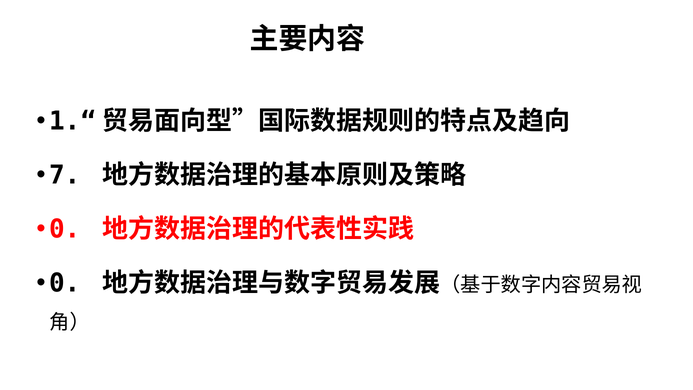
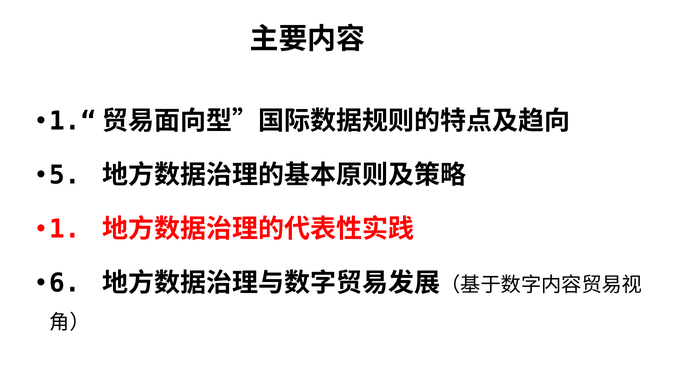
7: 7 -> 5 (65, 175)
0: 0 -> 1 (65, 229)
0: 0 -> 6 (65, 283)
